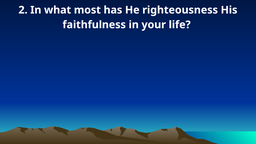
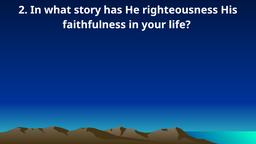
most: most -> story (87, 10)
